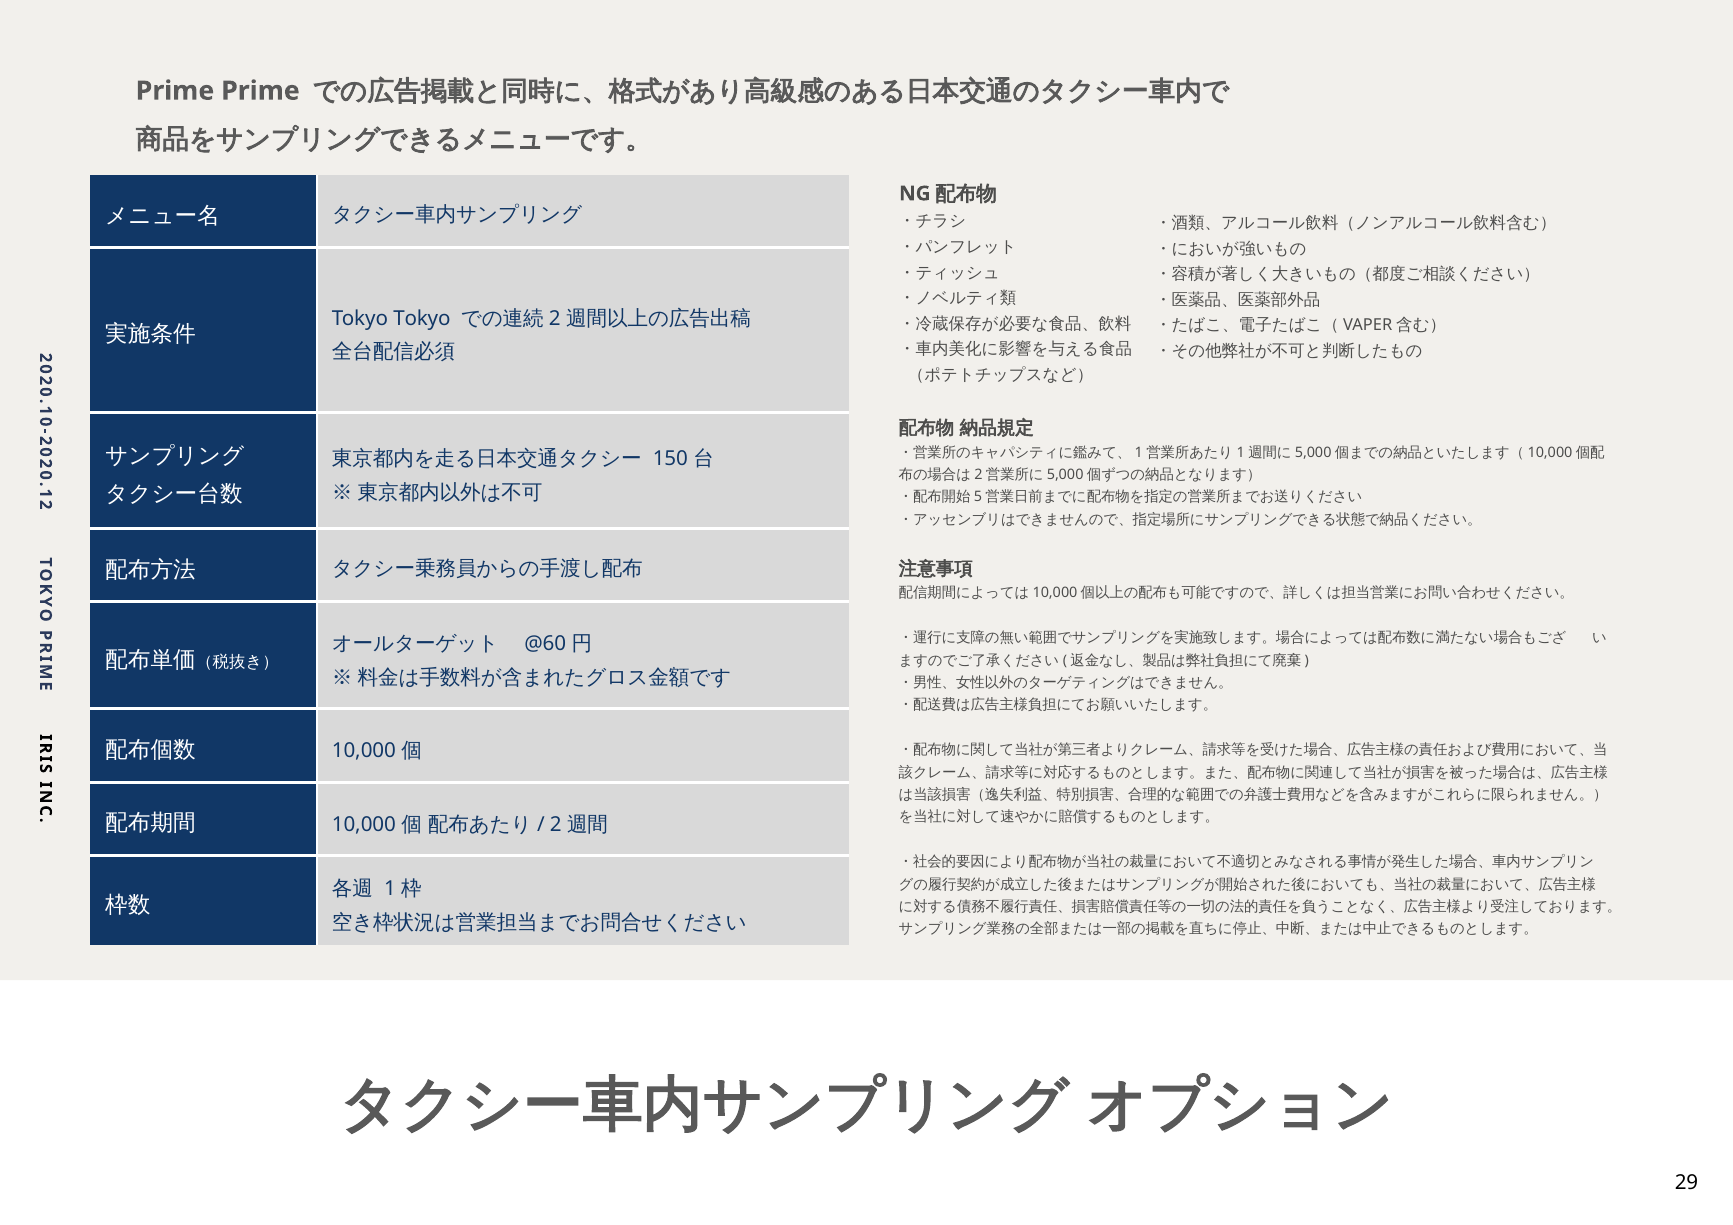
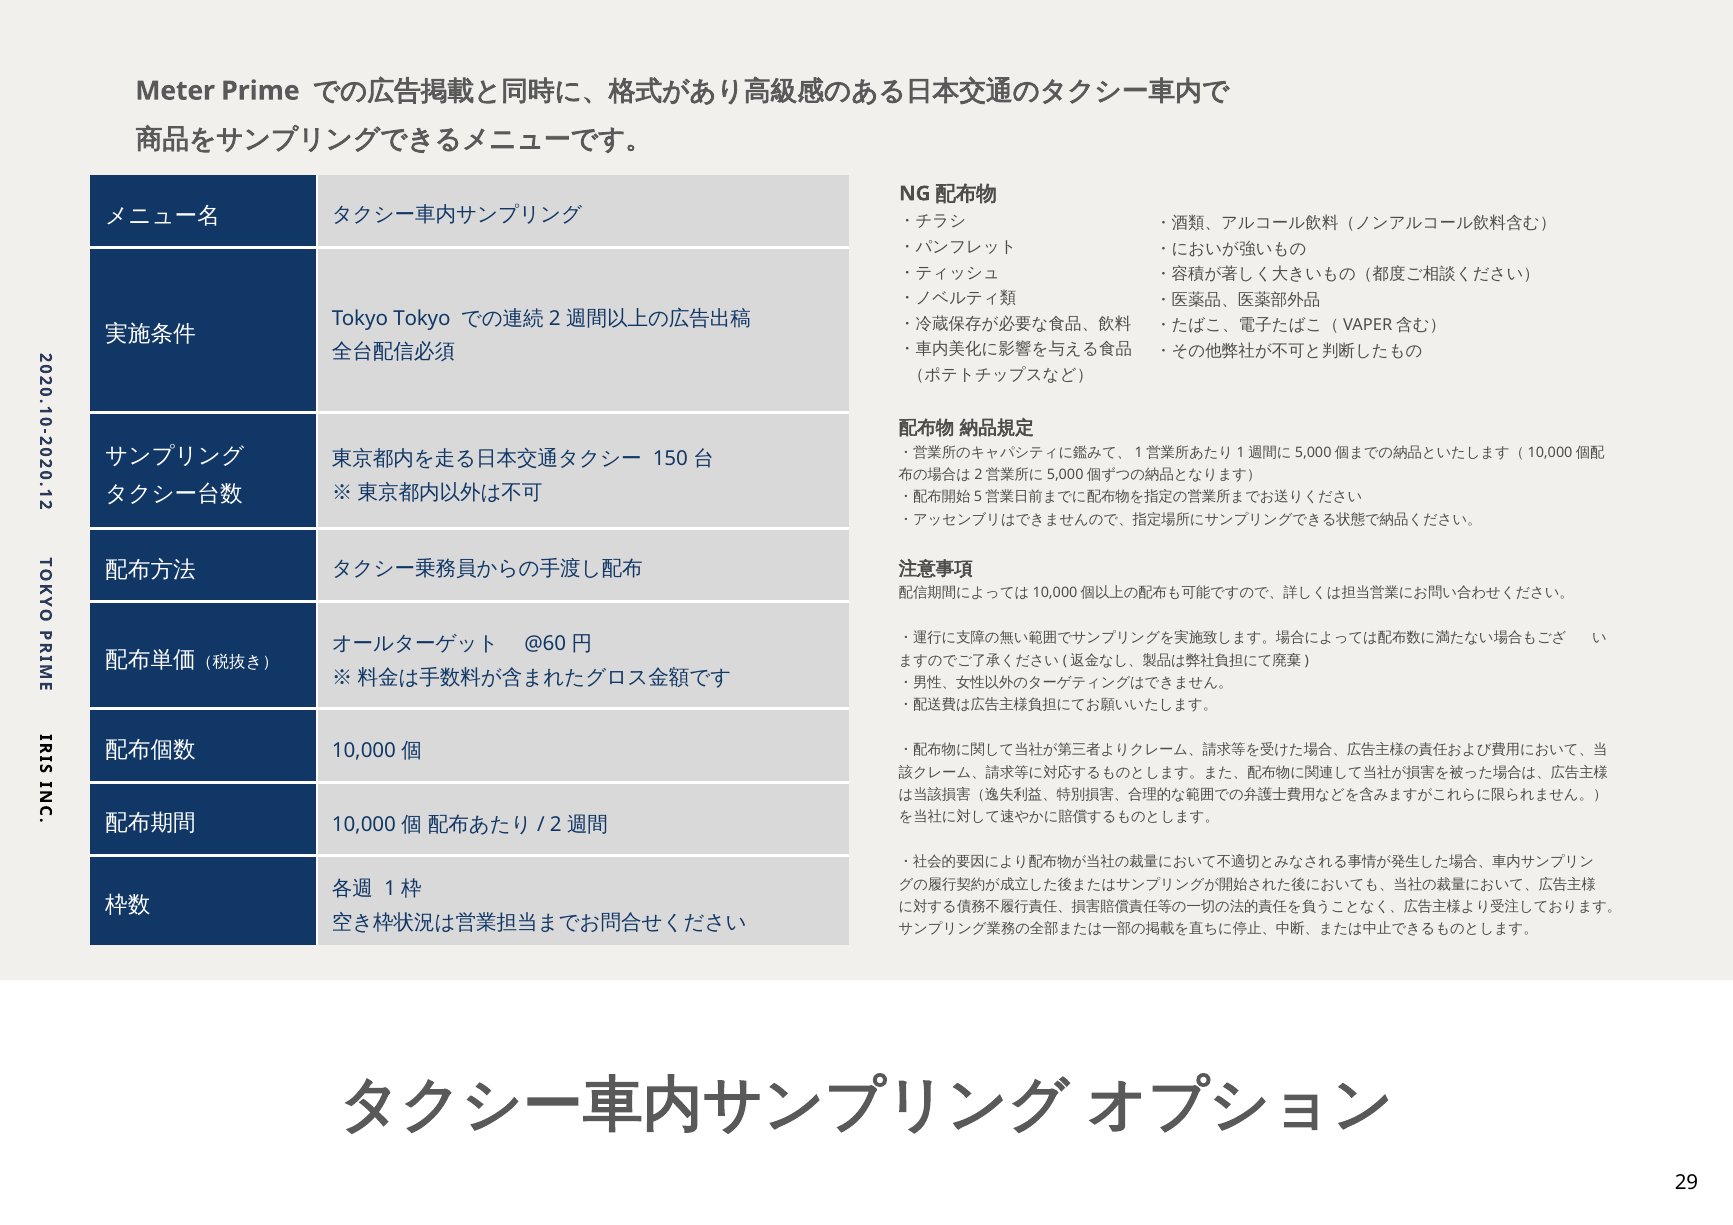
Prime: Prime -> Meter (175, 91)
